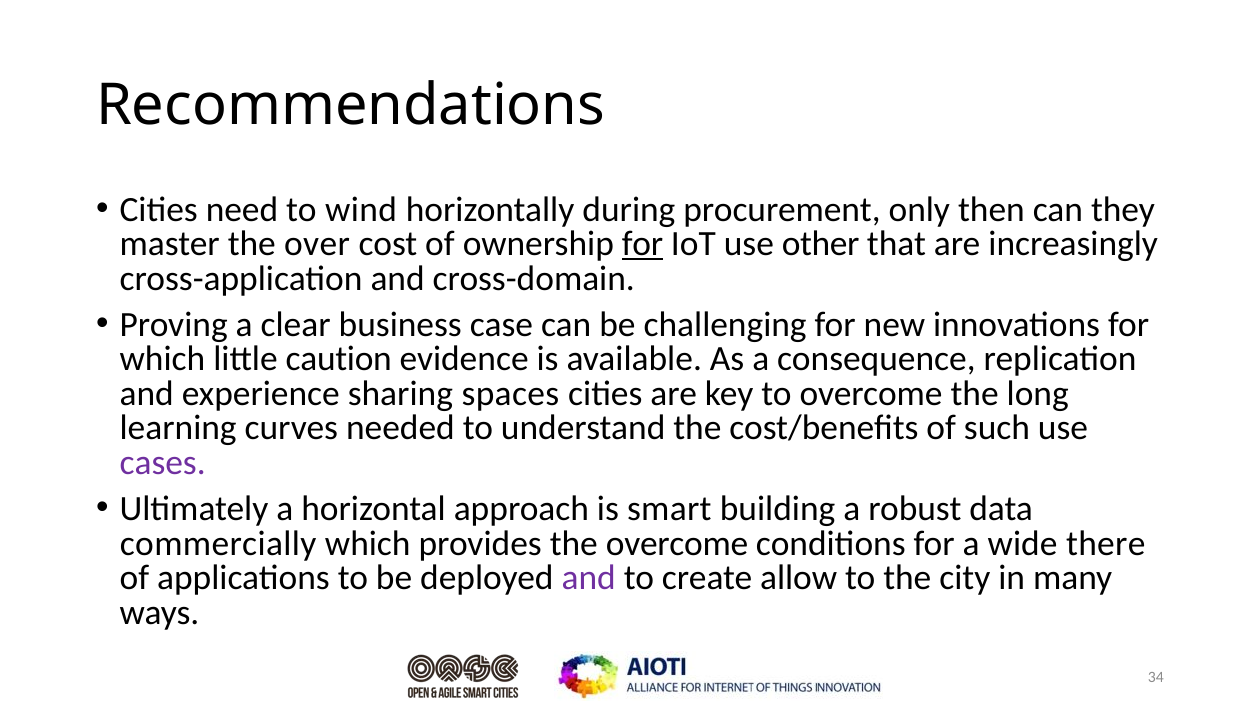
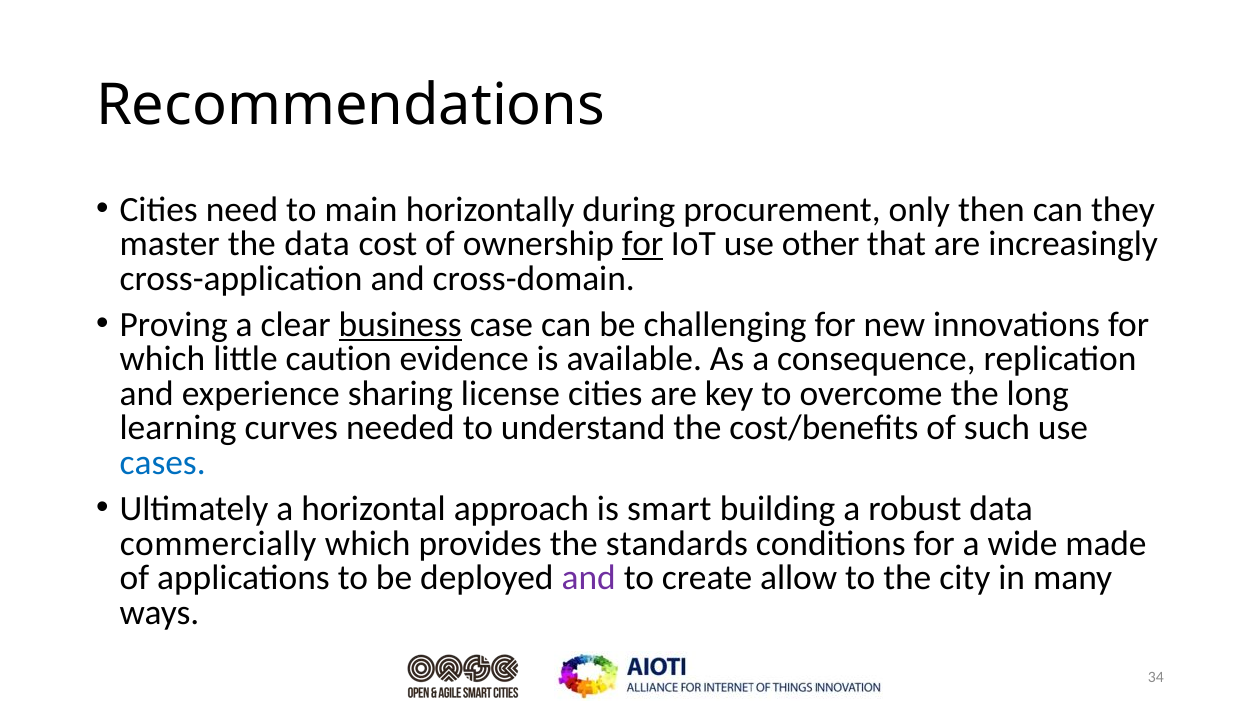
wind: wind -> main (361, 209)
the over: over -> data (317, 244)
business underline: none -> present (400, 325)
spaces: spaces -> license (511, 393)
cases colour: purple -> blue (163, 462)
the overcome: overcome -> standards (677, 543)
there: there -> made (1106, 543)
